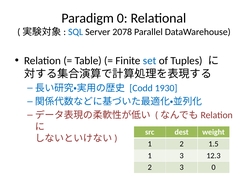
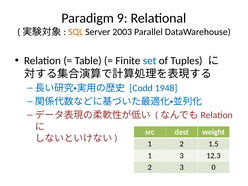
Paradigm 0: 0 -> 9 (122, 18)
SQL colour: blue -> orange (76, 32)
2078: 2078 -> 2003 (122, 32)
1930: 1930 -> 1948 (166, 88)
